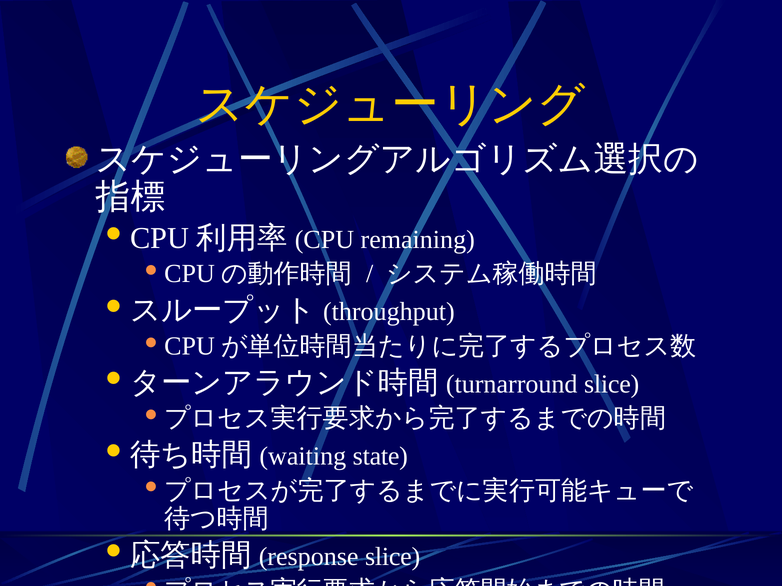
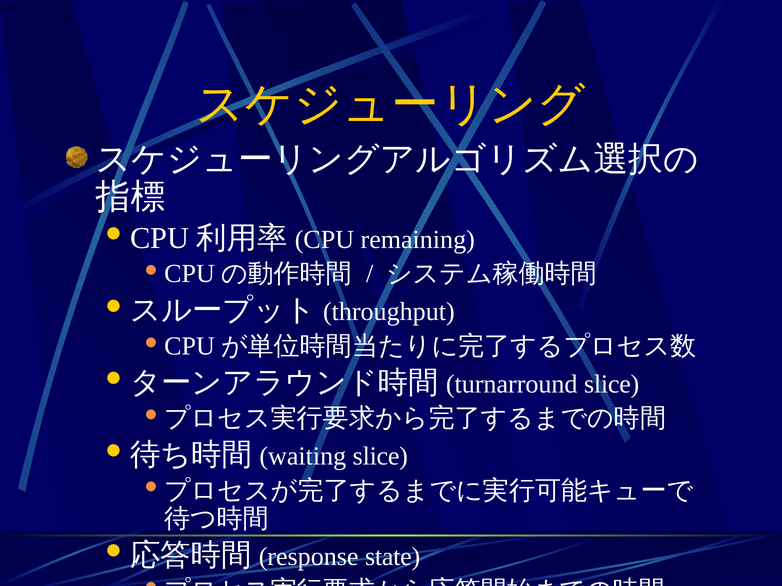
state: state -> slice (380, 457)
slice: slice -> state (393, 557)
